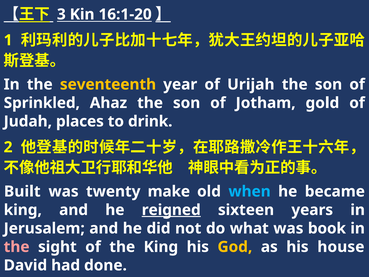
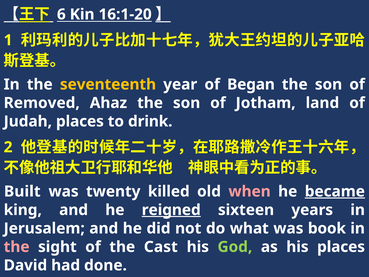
3: 3 -> 6 (61, 14)
Urijah: Urijah -> Began (251, 84)
Sprinkled: Sprinkled -> Removed (42, 103)
gold: gold -> land (322, 103)
make: make -> killed (169, 191)
when colour: light blue -> pink (250, 191)
became underline: none -> present (335, 191)
the King: King -> Cast (161, 247)
God colour: yellow -> light green (235, 247)
his house: house -> places (341, 247)
